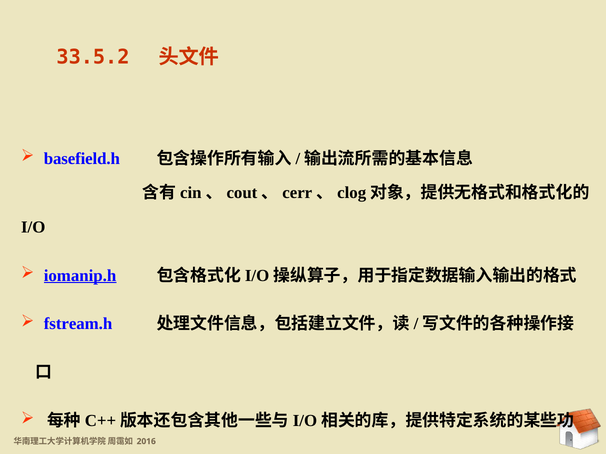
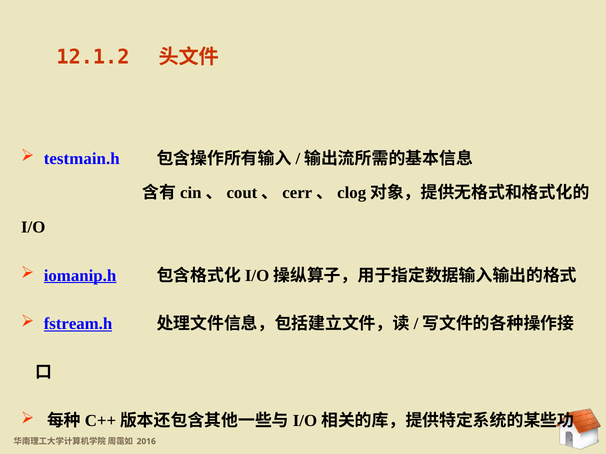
33.5.2: 33.5.2 -> 12.1.2 (93, 57)
basefield.h: basefield.h -> testmain.h (82, 159)
fstream.h underline: none -> present (78, 324)
